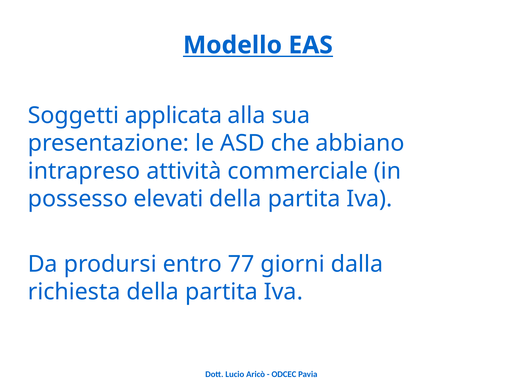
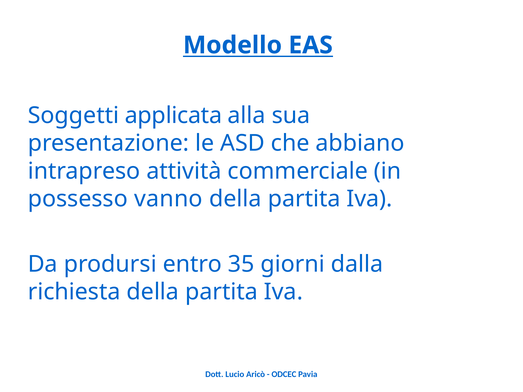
elevati: elevati -> vanno (168, 199)
77: 77 -> 35 (241, 264)
